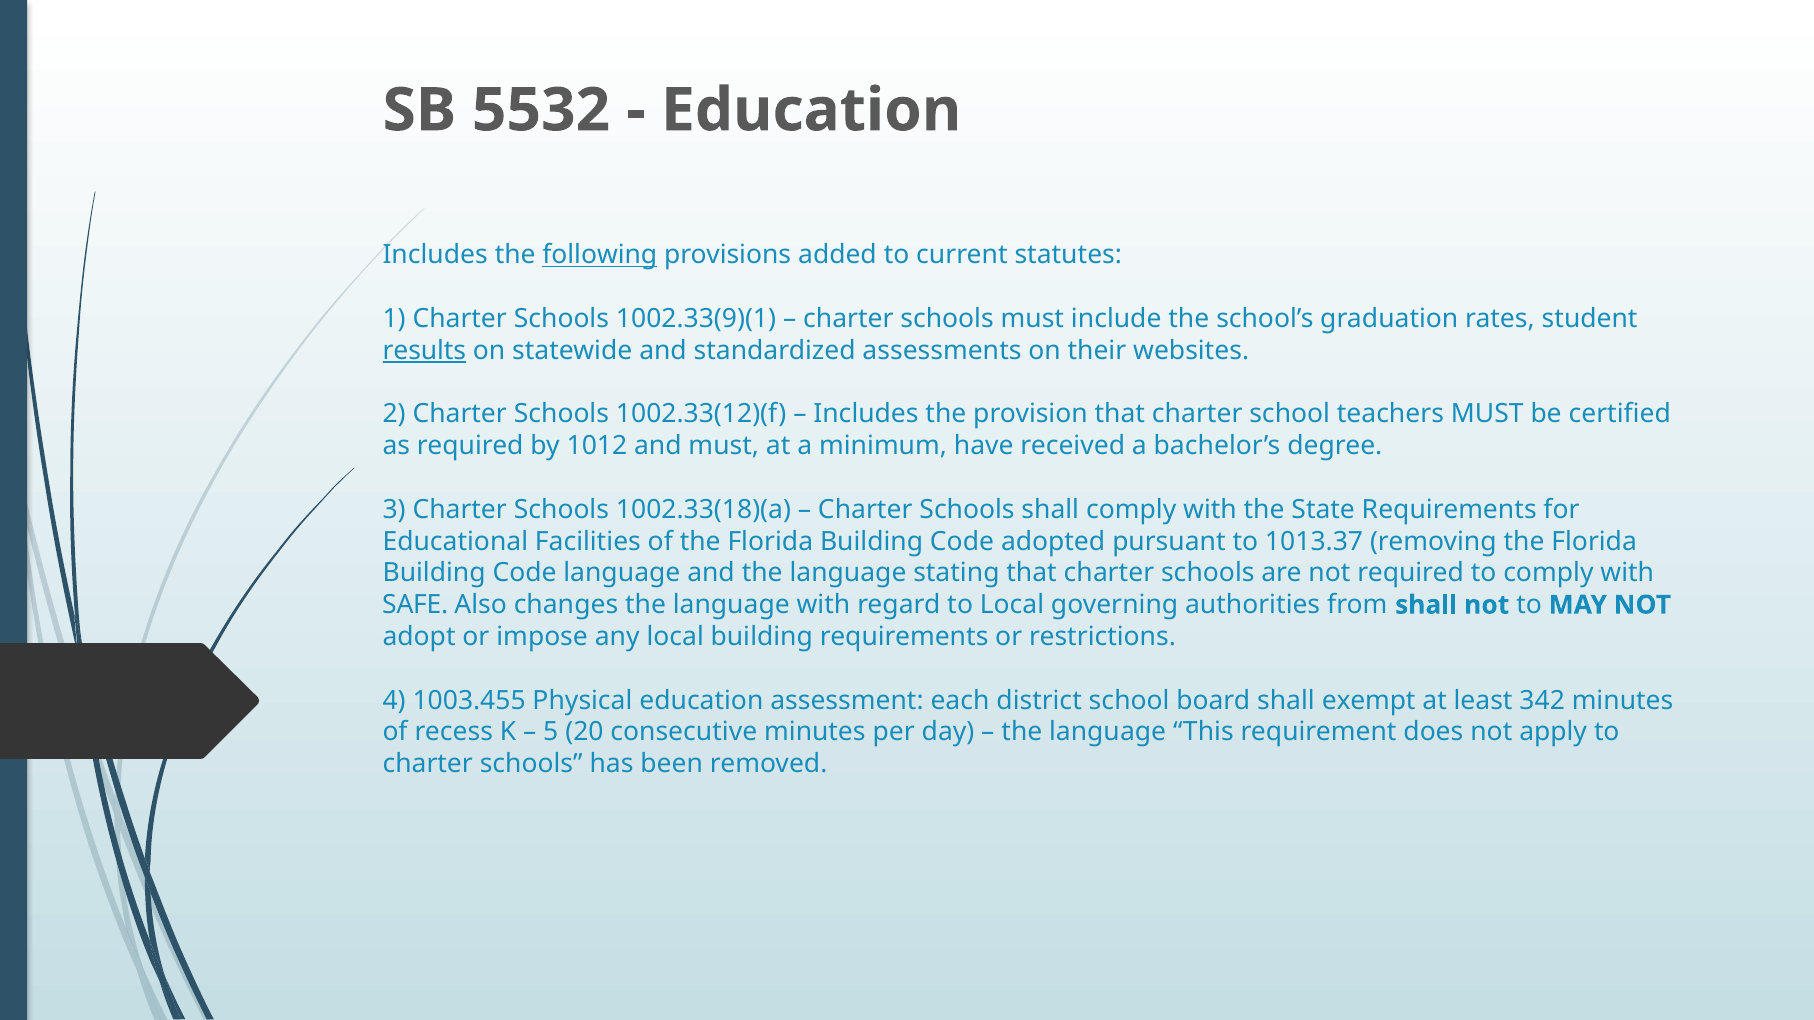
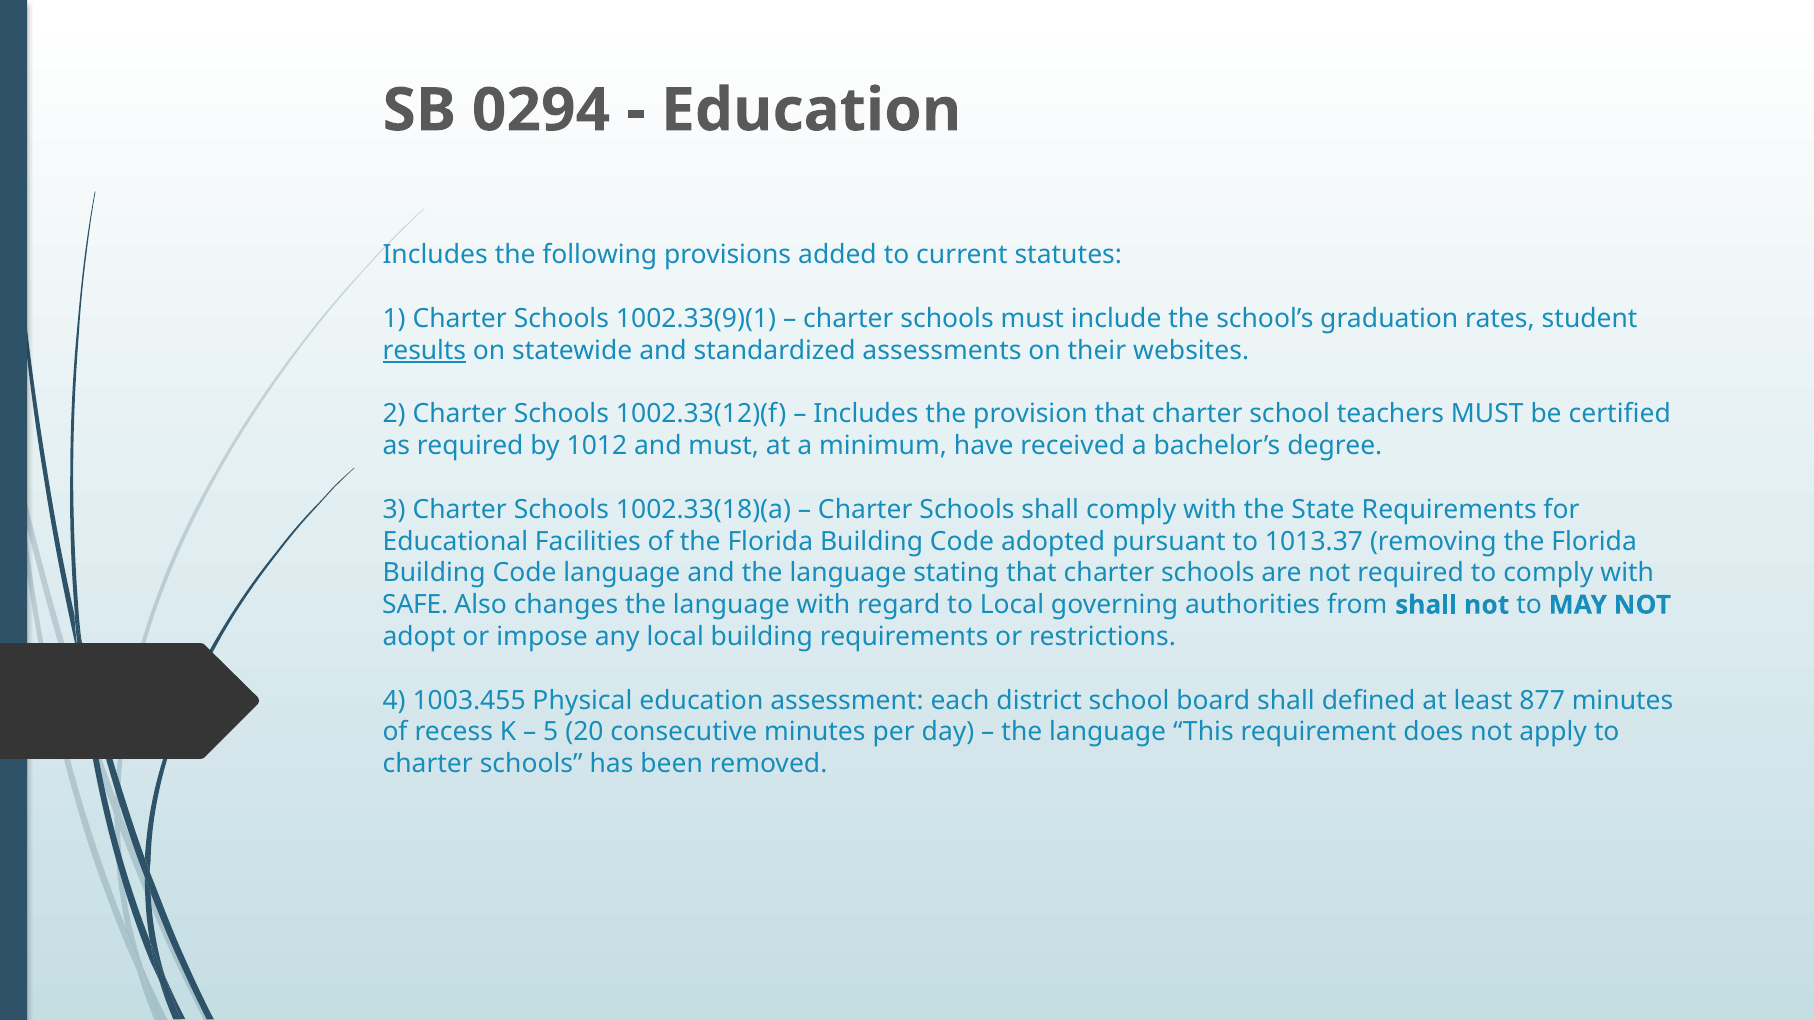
5532: 5532 -> 0294 (541, 110)
following underline: present -> none (600, 255)
exempt: exempt -> defined (1369, 701)
342: 342 -> 877 (1542, 701)
